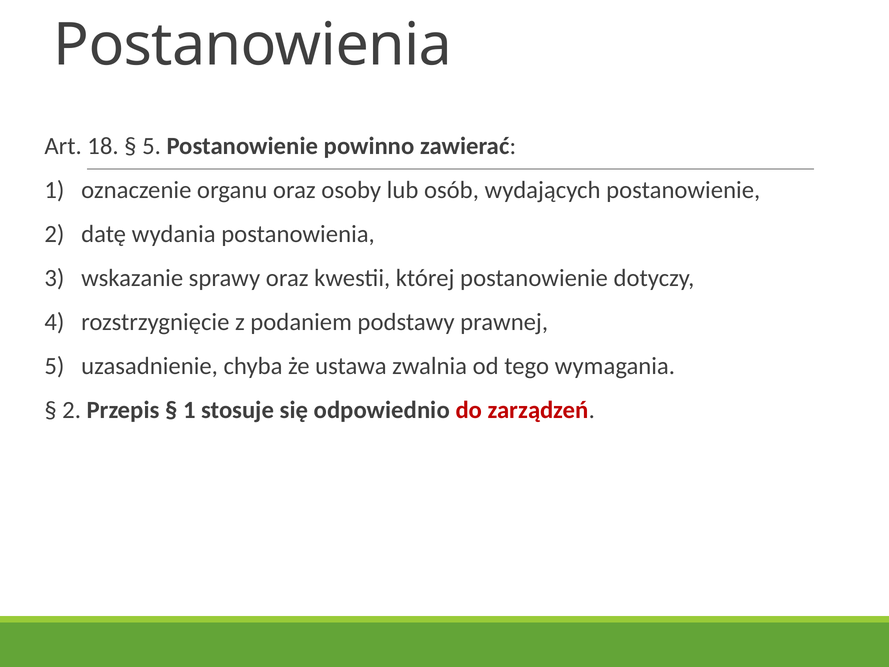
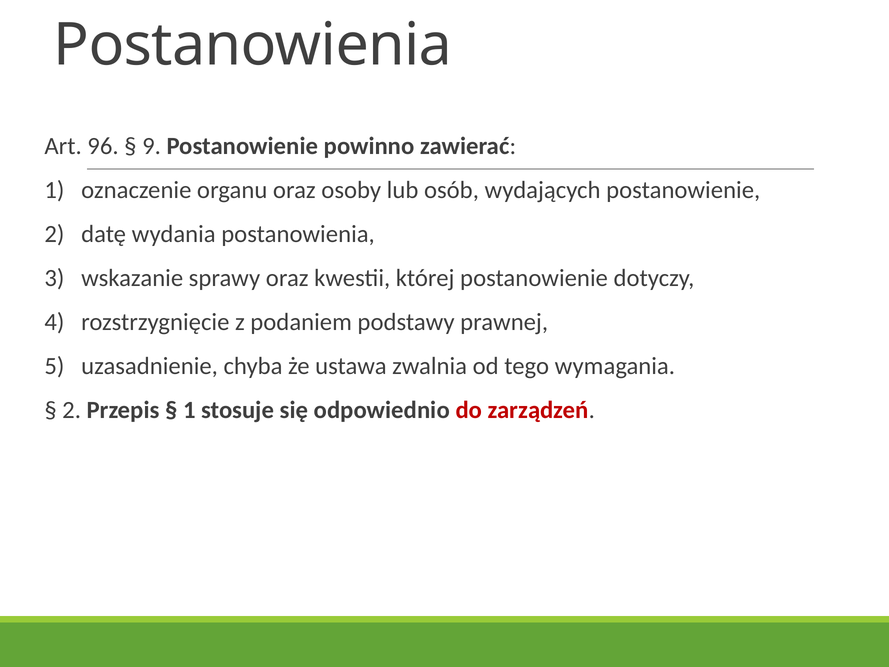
18: 18 -> 96 (103, 146)
5: 5 -> 9 (152, 146)
